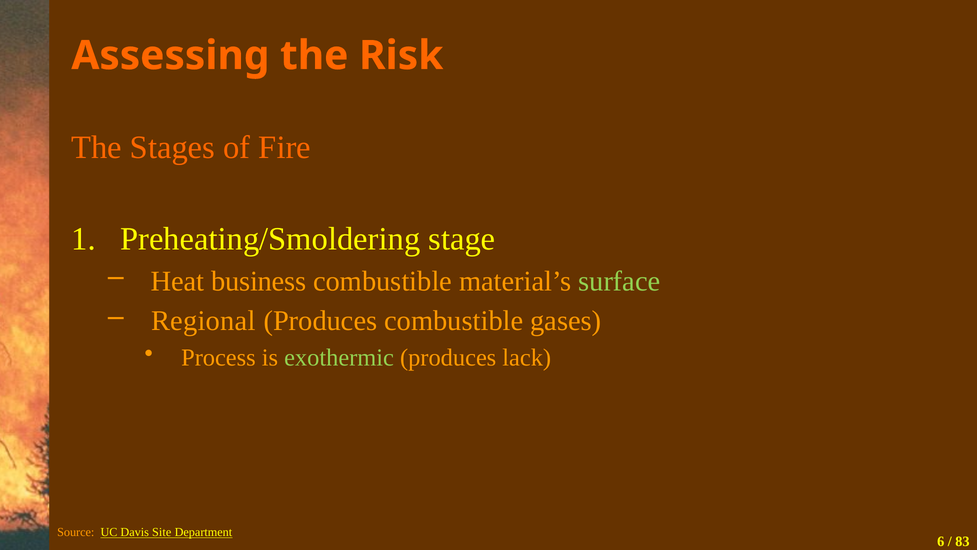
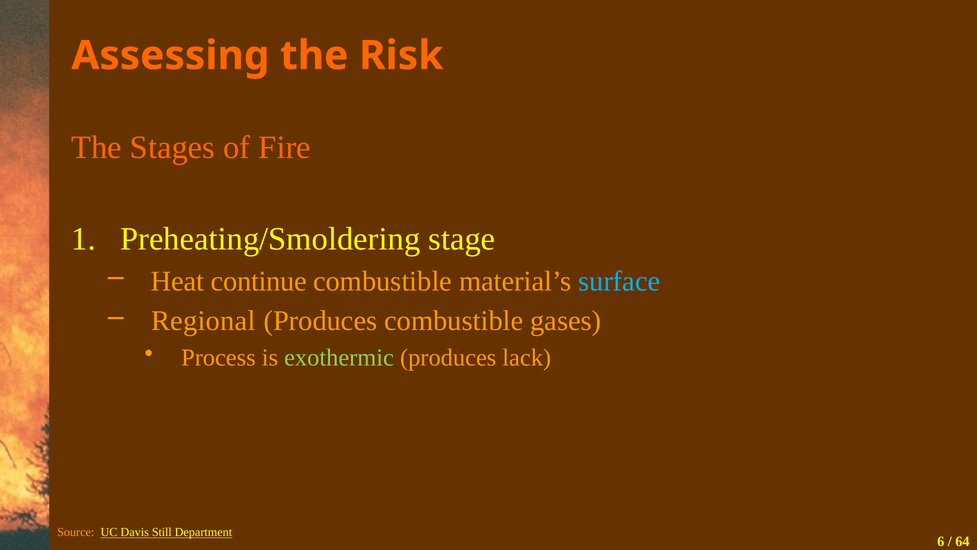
business: business -> continue (259, 281)
surface colour: light green -> light blue (619, 281)
Site: Site -> Still (162, 532)
83: 83 -> 64 (962, 541)
